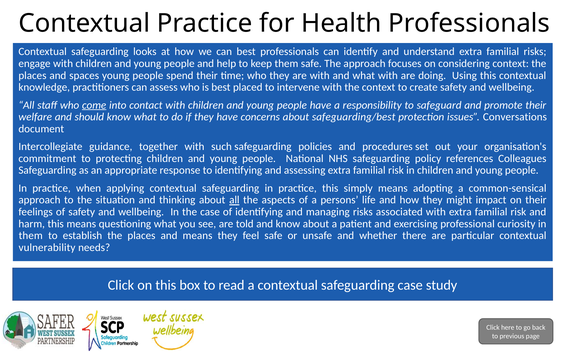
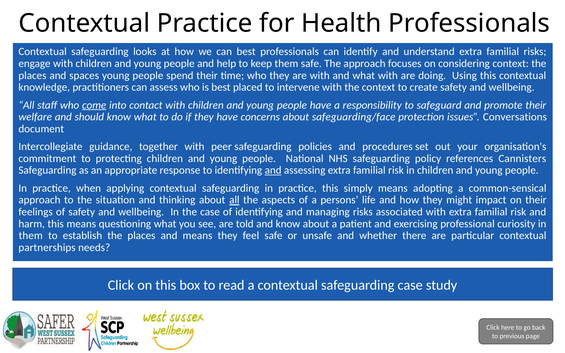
safeguarding/best: safeguarding/best -> safeguarding/face (354, 117)
such: such -> peer (221, 147)
Colleagues: Colleagues -> Cannisters (522, 159)
and underline: none -> present (273, 170)
vulnerability: vulnerability -> partnerships (47, 248)
